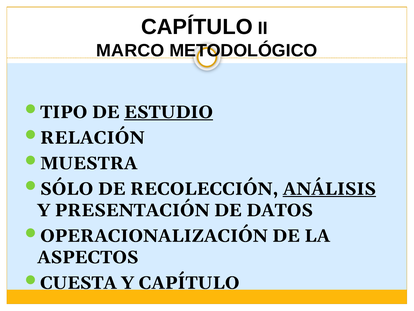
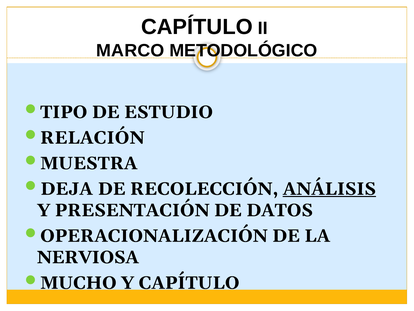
ESTUDIO underline: present -> none (169, 112)
SÓLO: SÓLO -> DEJA (67, 189)
ASPECTOS: ASPECTOS -> NERVIOSA (88, 257)
CUESTA: CUESTA -> MUCHO (78, 282)
